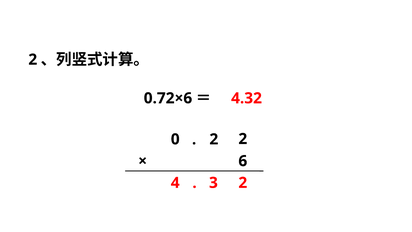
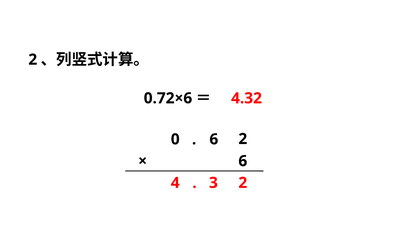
0 2: 2 -> 6 (214, 139)
